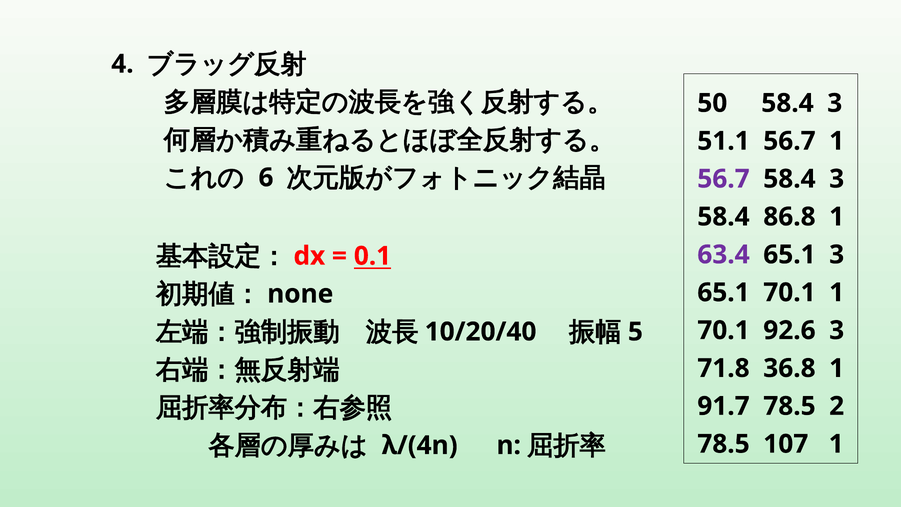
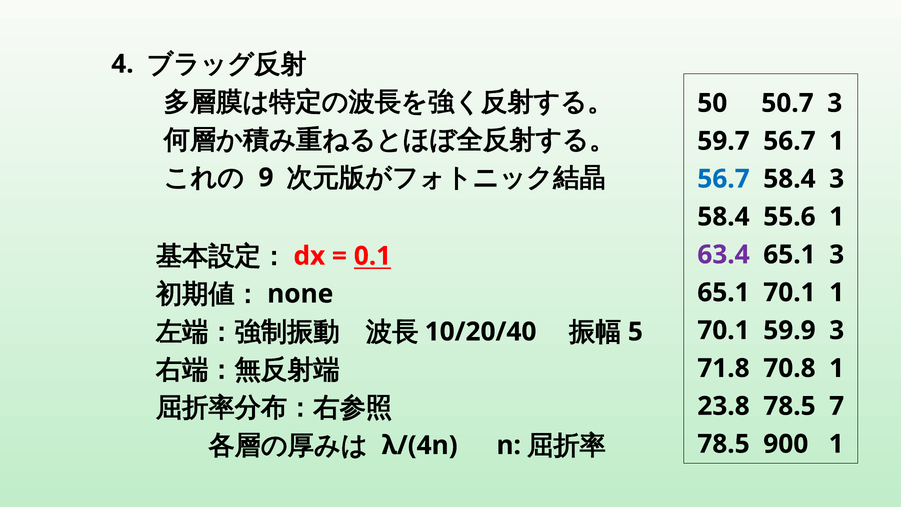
50 58.4: 58.4 -> 50.7 (788, 103)
51.1: 51.1 -> 59.7 (723, 141)
6: 6 -> 9 (266, 178)
56.7 colour: purple -> blue (723, 179)
86.8: 86.8 -> 55.6 (789, 217)
92.6: 92.6 -> 59.9 (789, 330)
36.8: 36.8 -> 70.8 (789, 368)
91.7: 91.7 -> 23.8 (723, 406)
2: 2 -> 7 (837, 406)
107: 107 -> 900 (786, 444)
